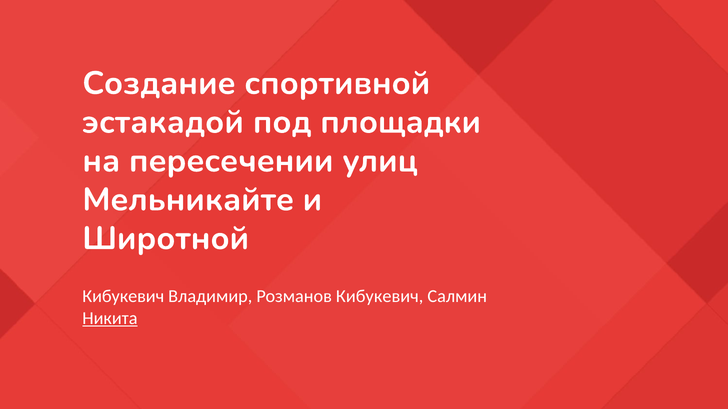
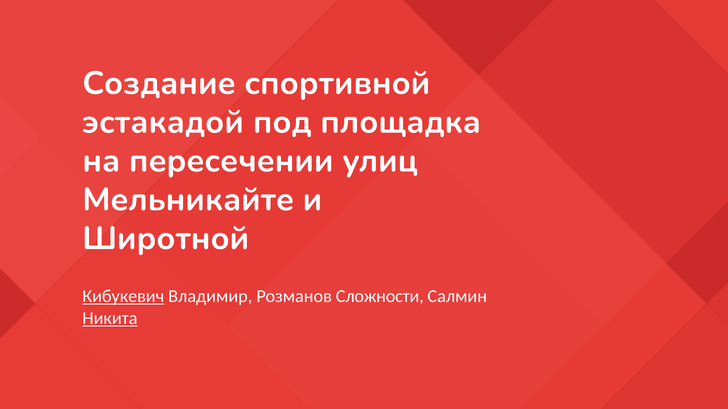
площадки: площадки -> площадка (401, 122)
Кибукевич underline: none -> present (123, 297)
Розманов Кибукевич: Кибукевич -> Сложности (380, 297)
